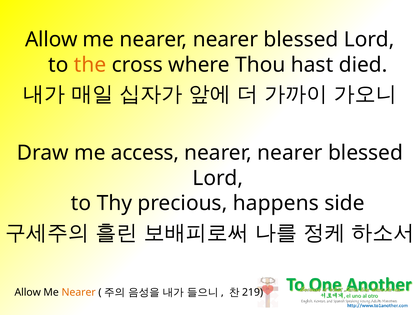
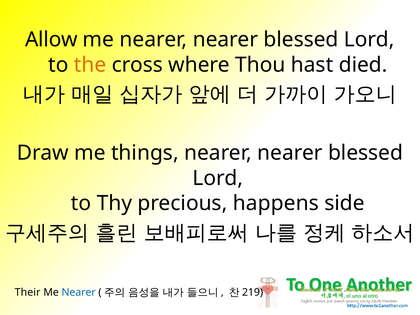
access: access -> things (145, 153)
Allow: Allow -> Their (28, 292)
Nearer colour: orange -> blue (79, 292)
